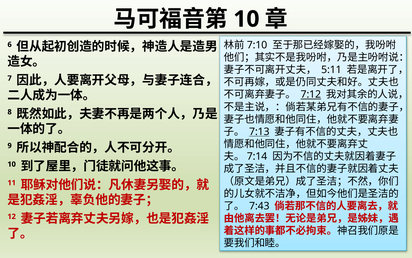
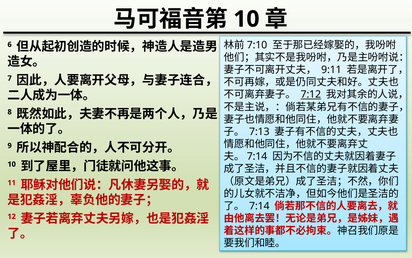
5:11: 5:11 -> 9:11 (331, 70)
7:13 underline: present -> none (259, 131)
7:43: 7:43 -> 7:14 (259, 206)
